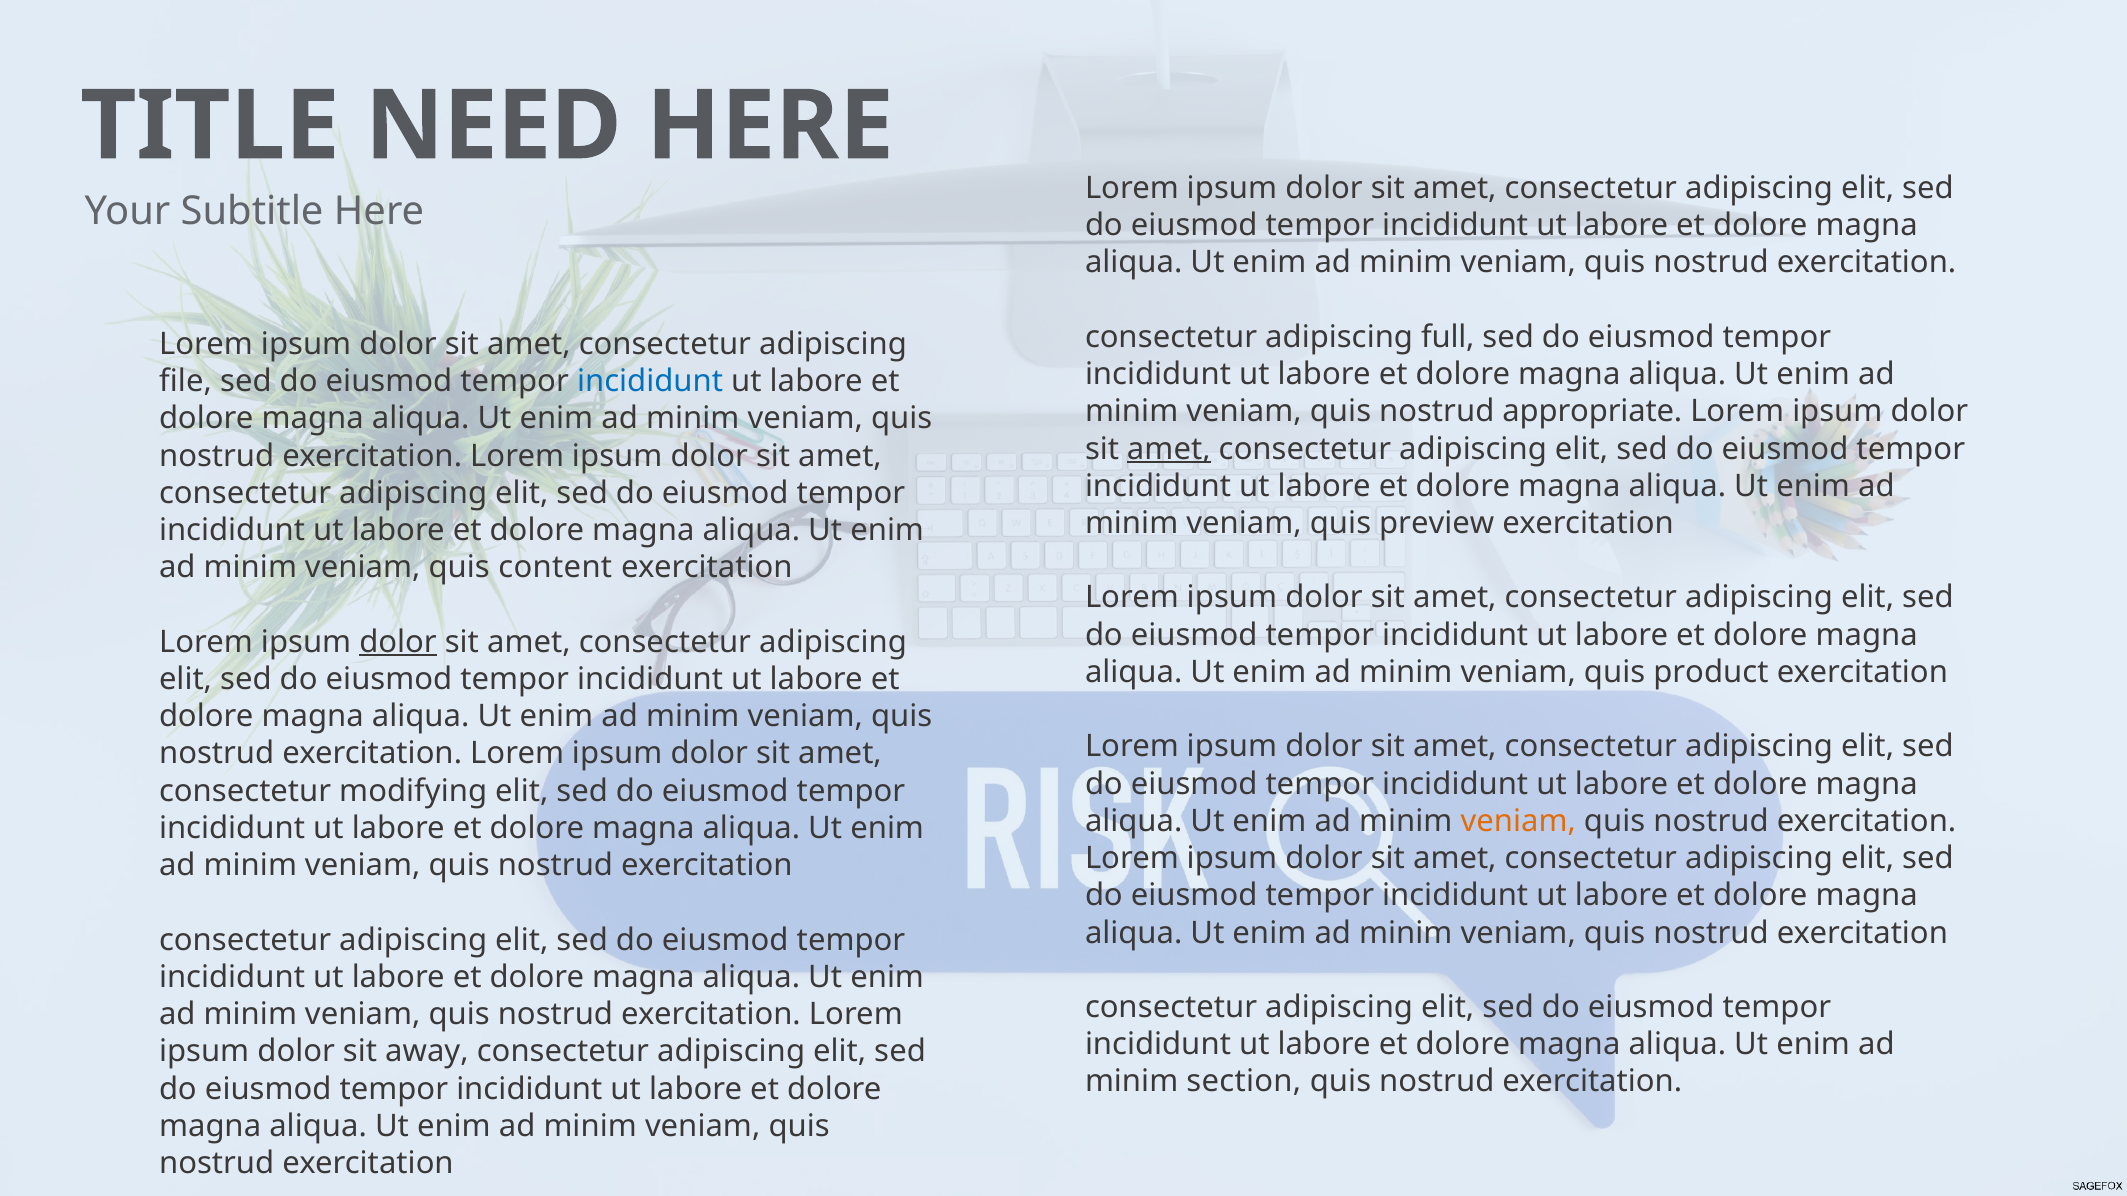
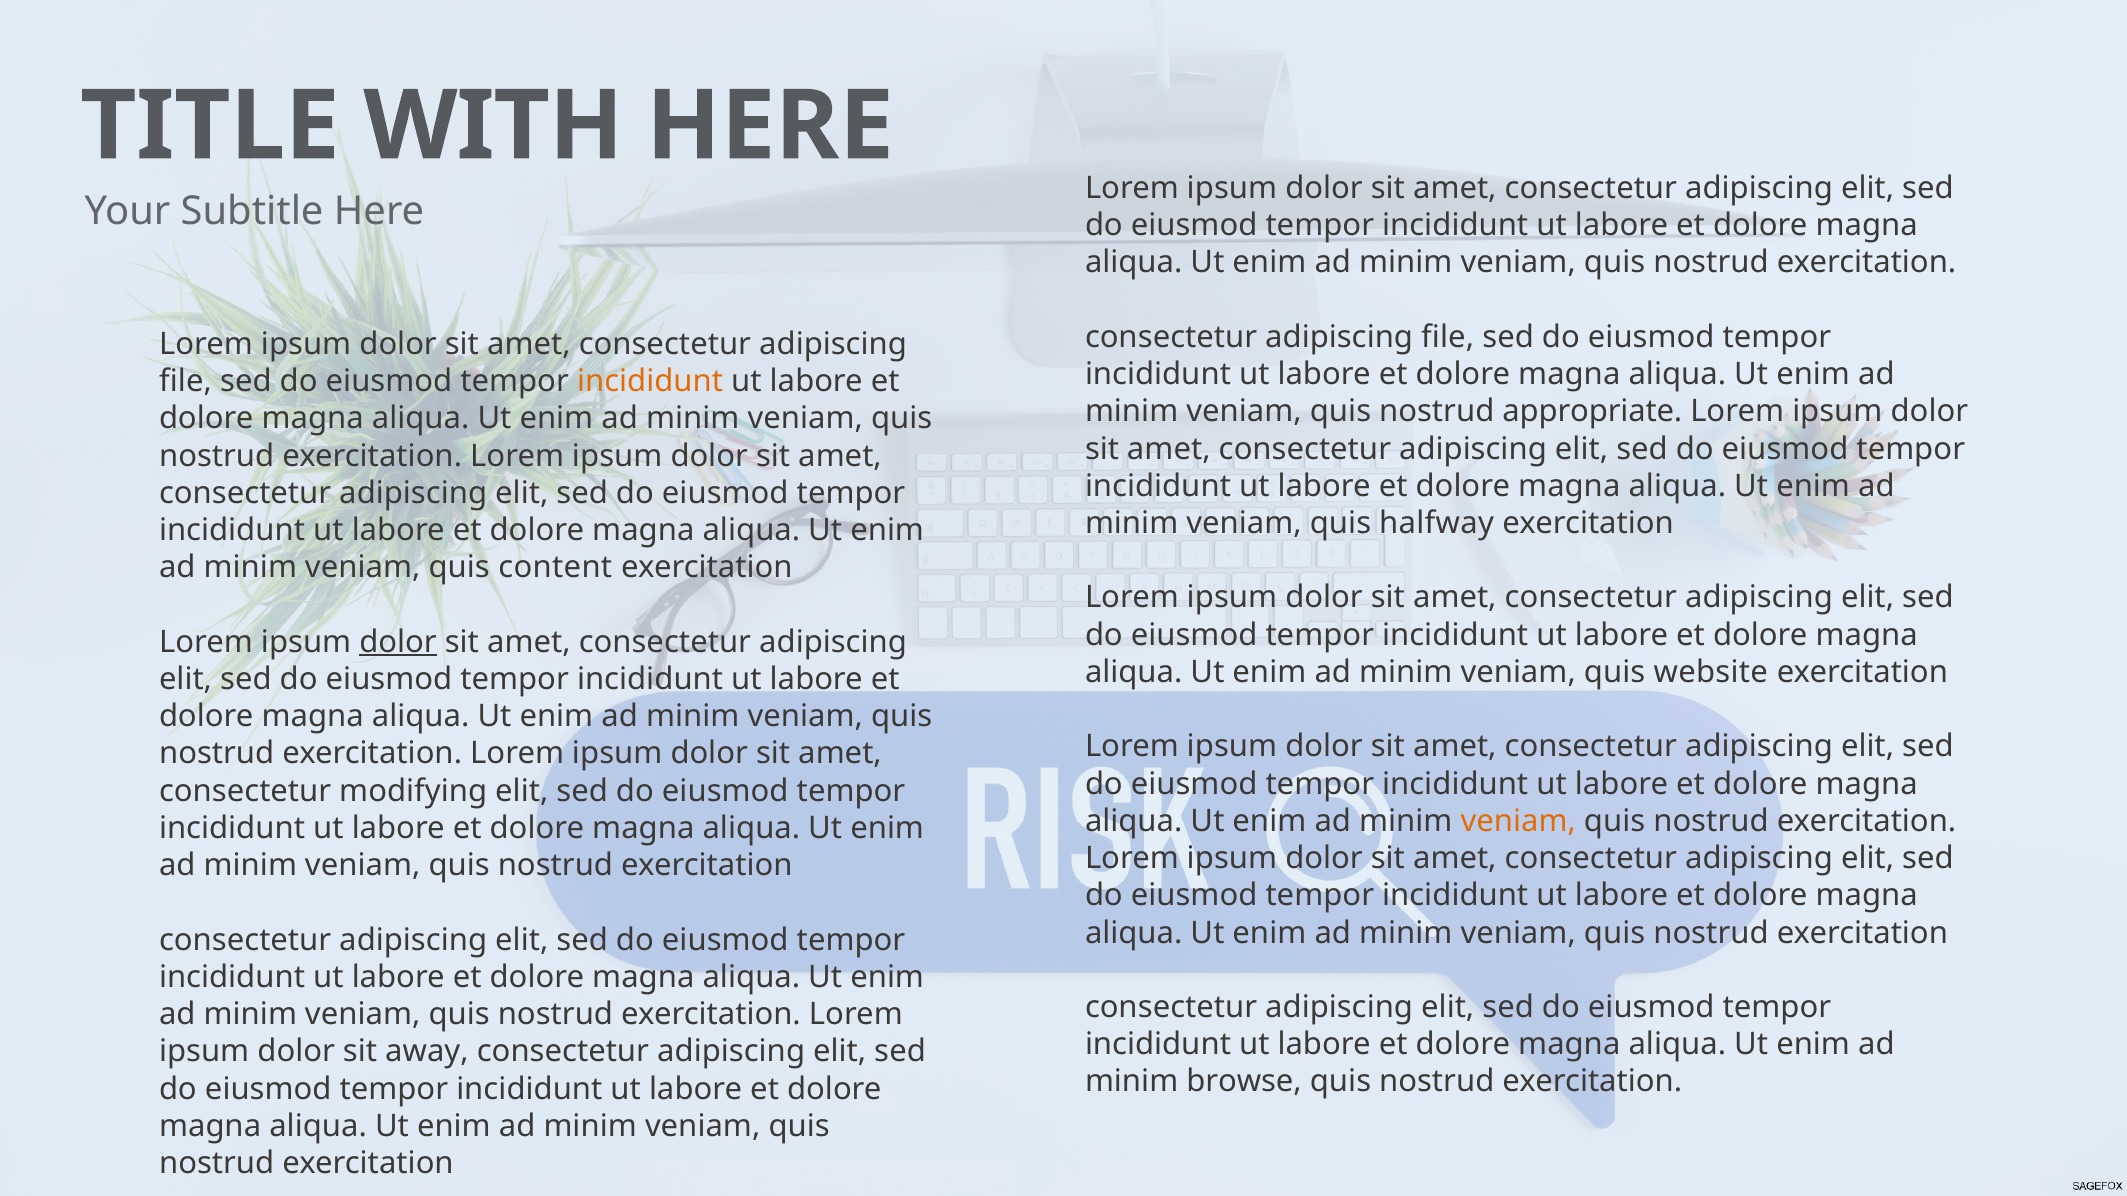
NEED: NEED -> WITH (493, 126)
full: full -> file (1448, 337)
incididunt colour: blue -> orange (650, 382)
amet underline: present -> none (1169, 449)
preview: preview -> halfway (1437, 523)
product: product -> website (1711, 672)
section: section -> browse (1244, 1082)
